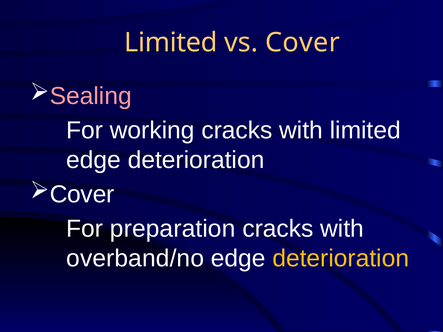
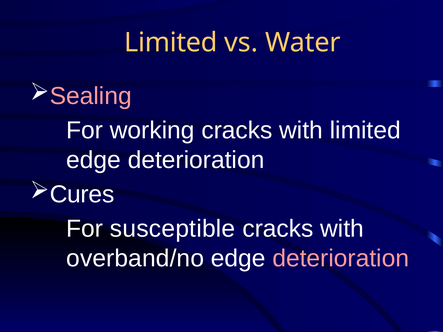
vs Cover: Cover -> Water (303, 43)
Cover: Cover -> Cures (82, 195)
preparation: preparation -> susceptible (173, 229)
deterioration colour: yellow -> pink (341, 259)
